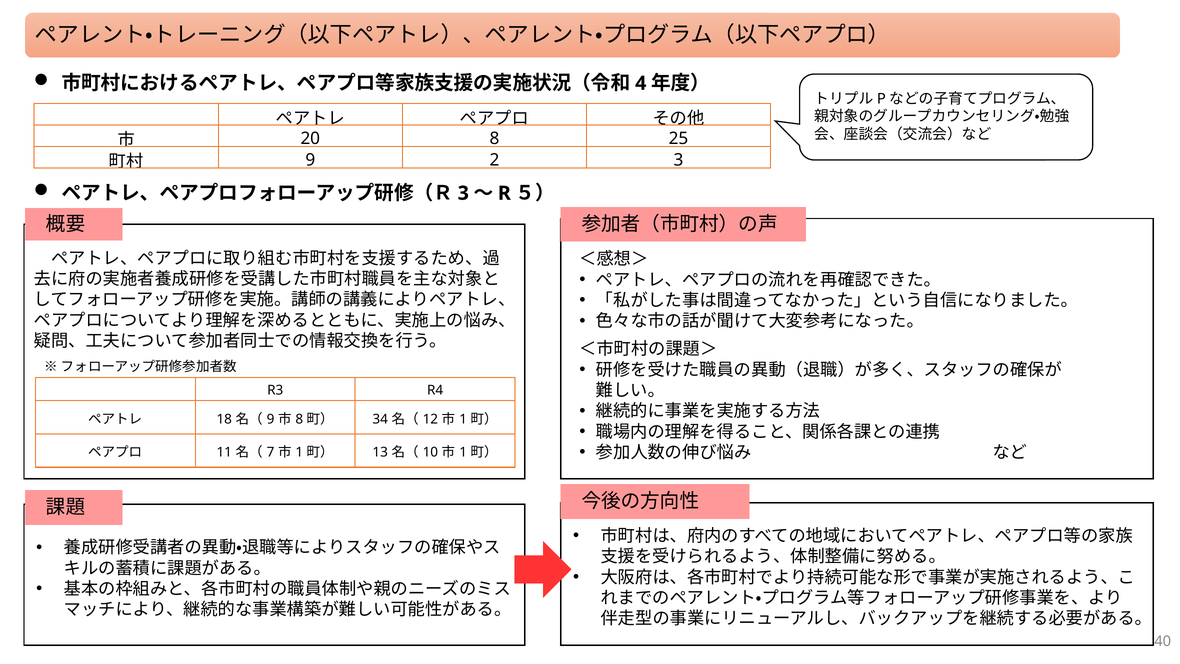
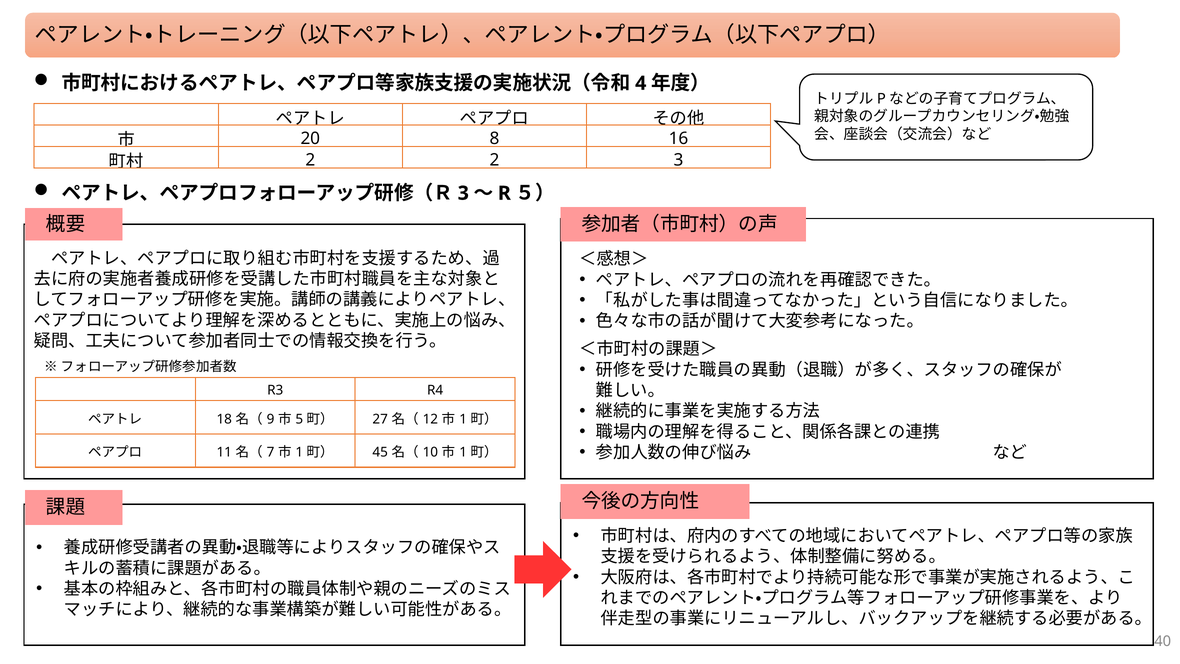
25: 25 -> 16 (678, 138)
9: 9 -> 2 (310, 160)
8: 8 -> 5 (299, 419)
34: 34 -> 27 (380, 419)
13: 13 -> 45 (380, 452)
